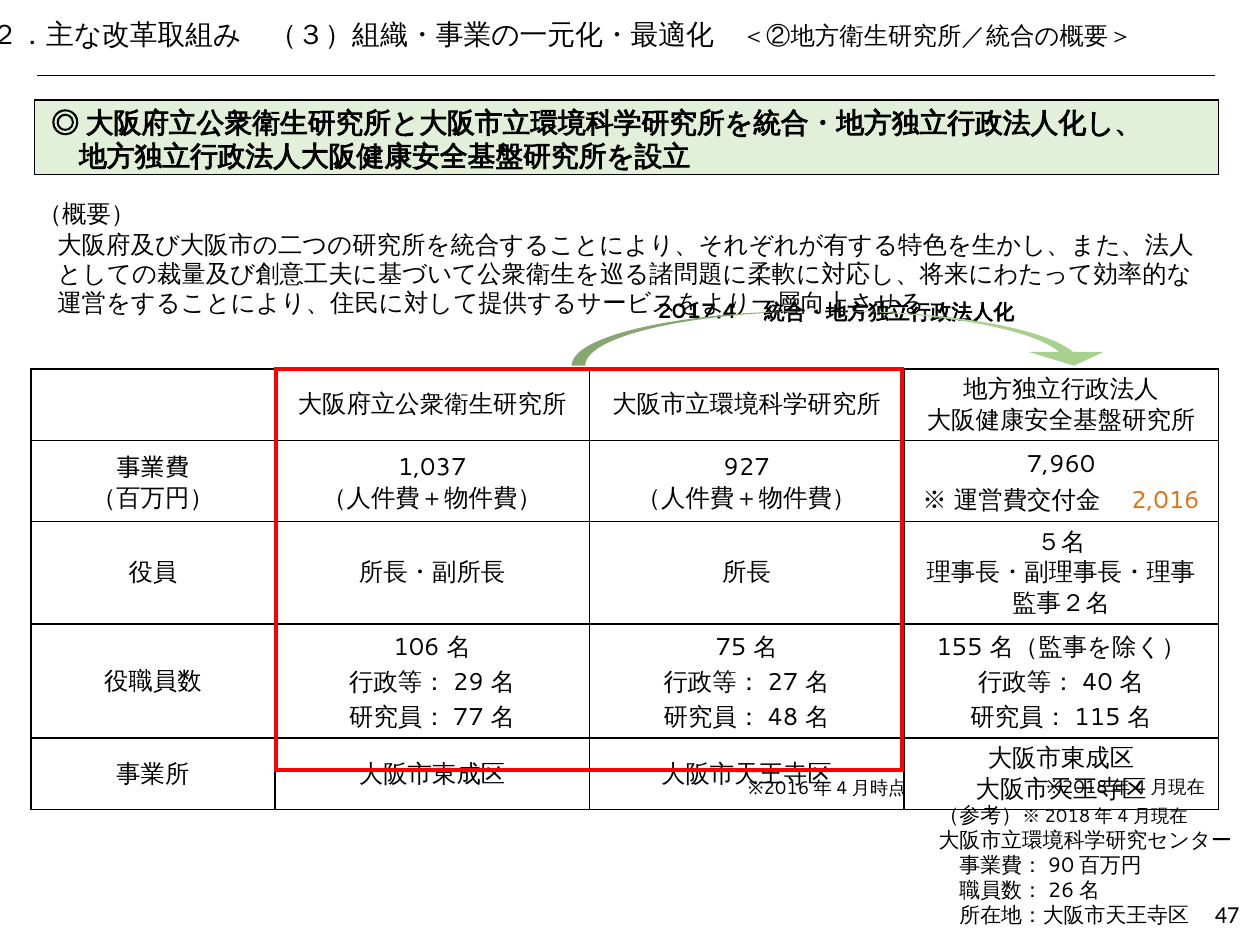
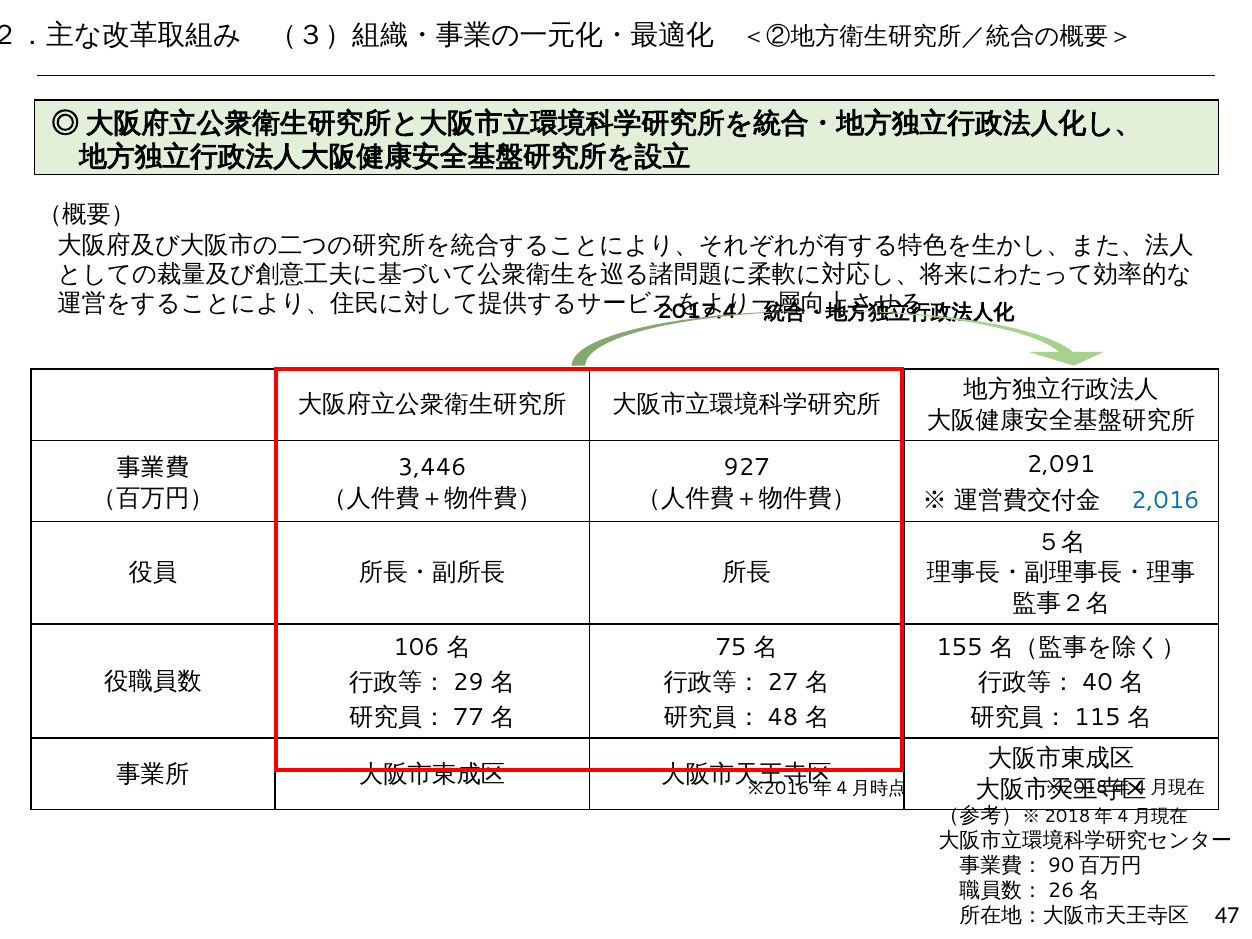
7,960: 7,960 -> 2,091 (1061, 464)
1,037: 1,037 -> 3,446 (432, 467)
2,016 colour: orange -> blue (1165, 501)
